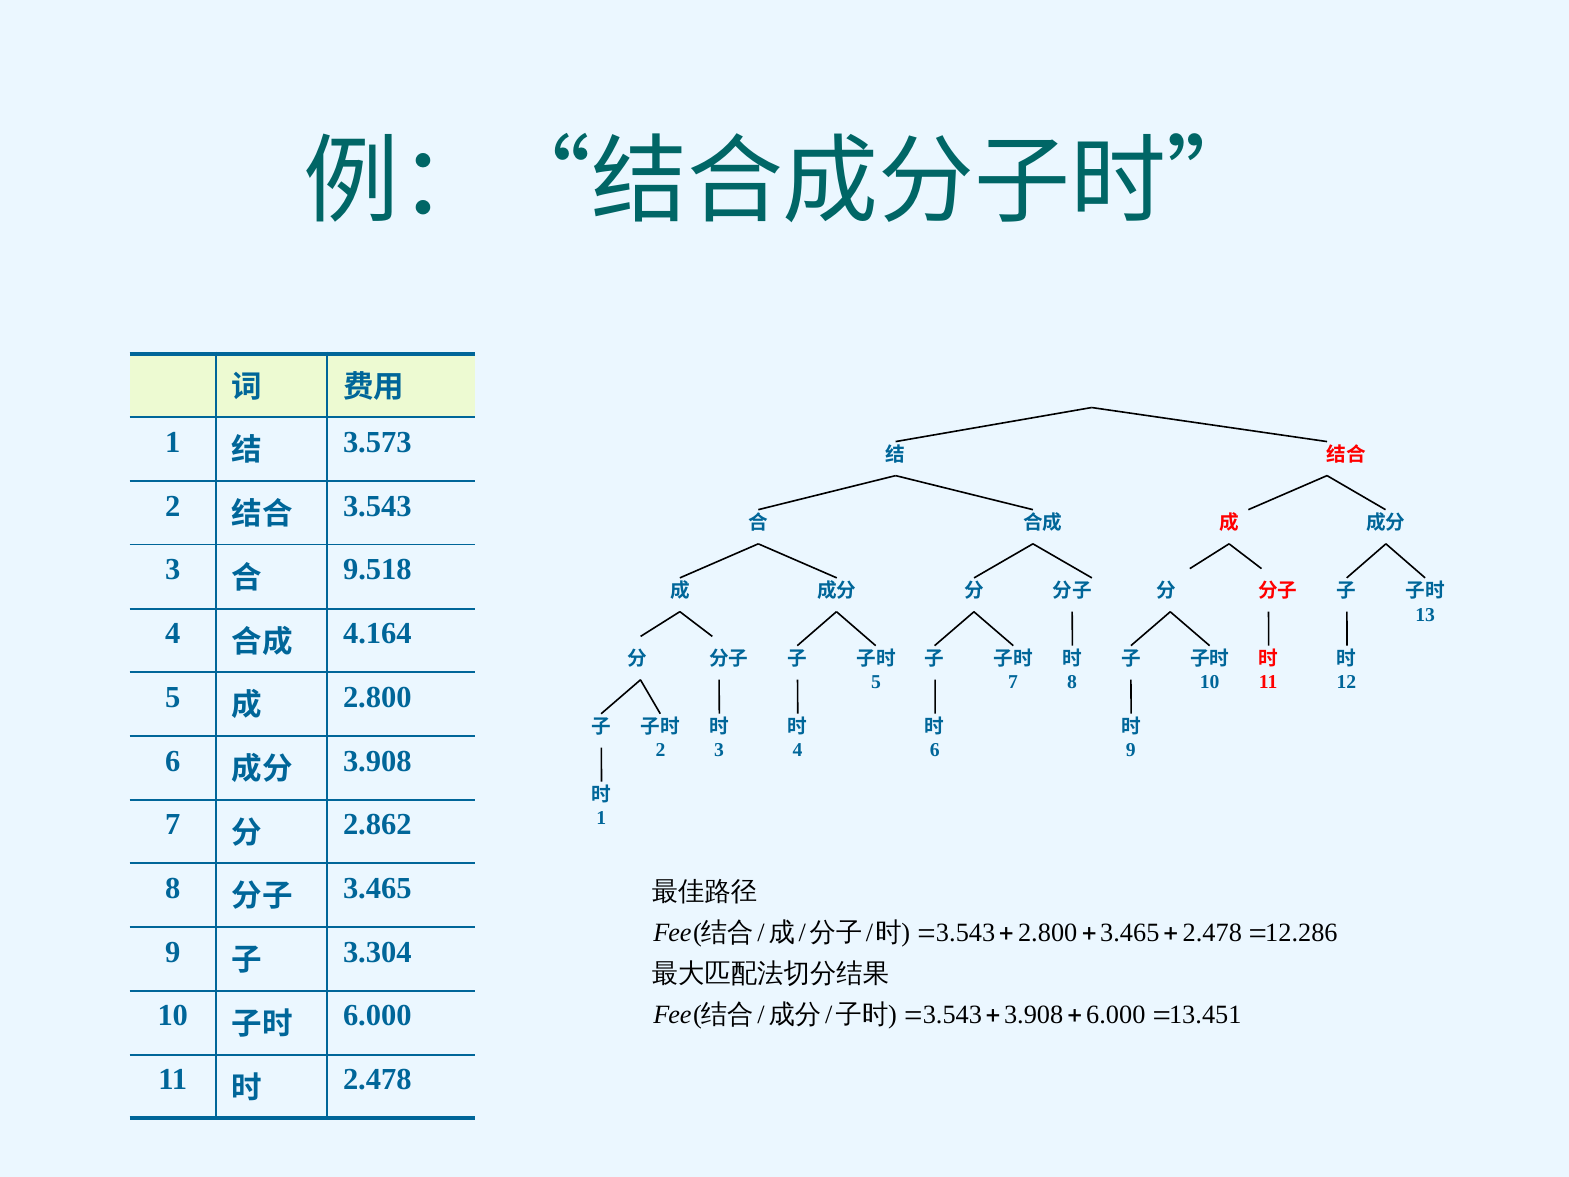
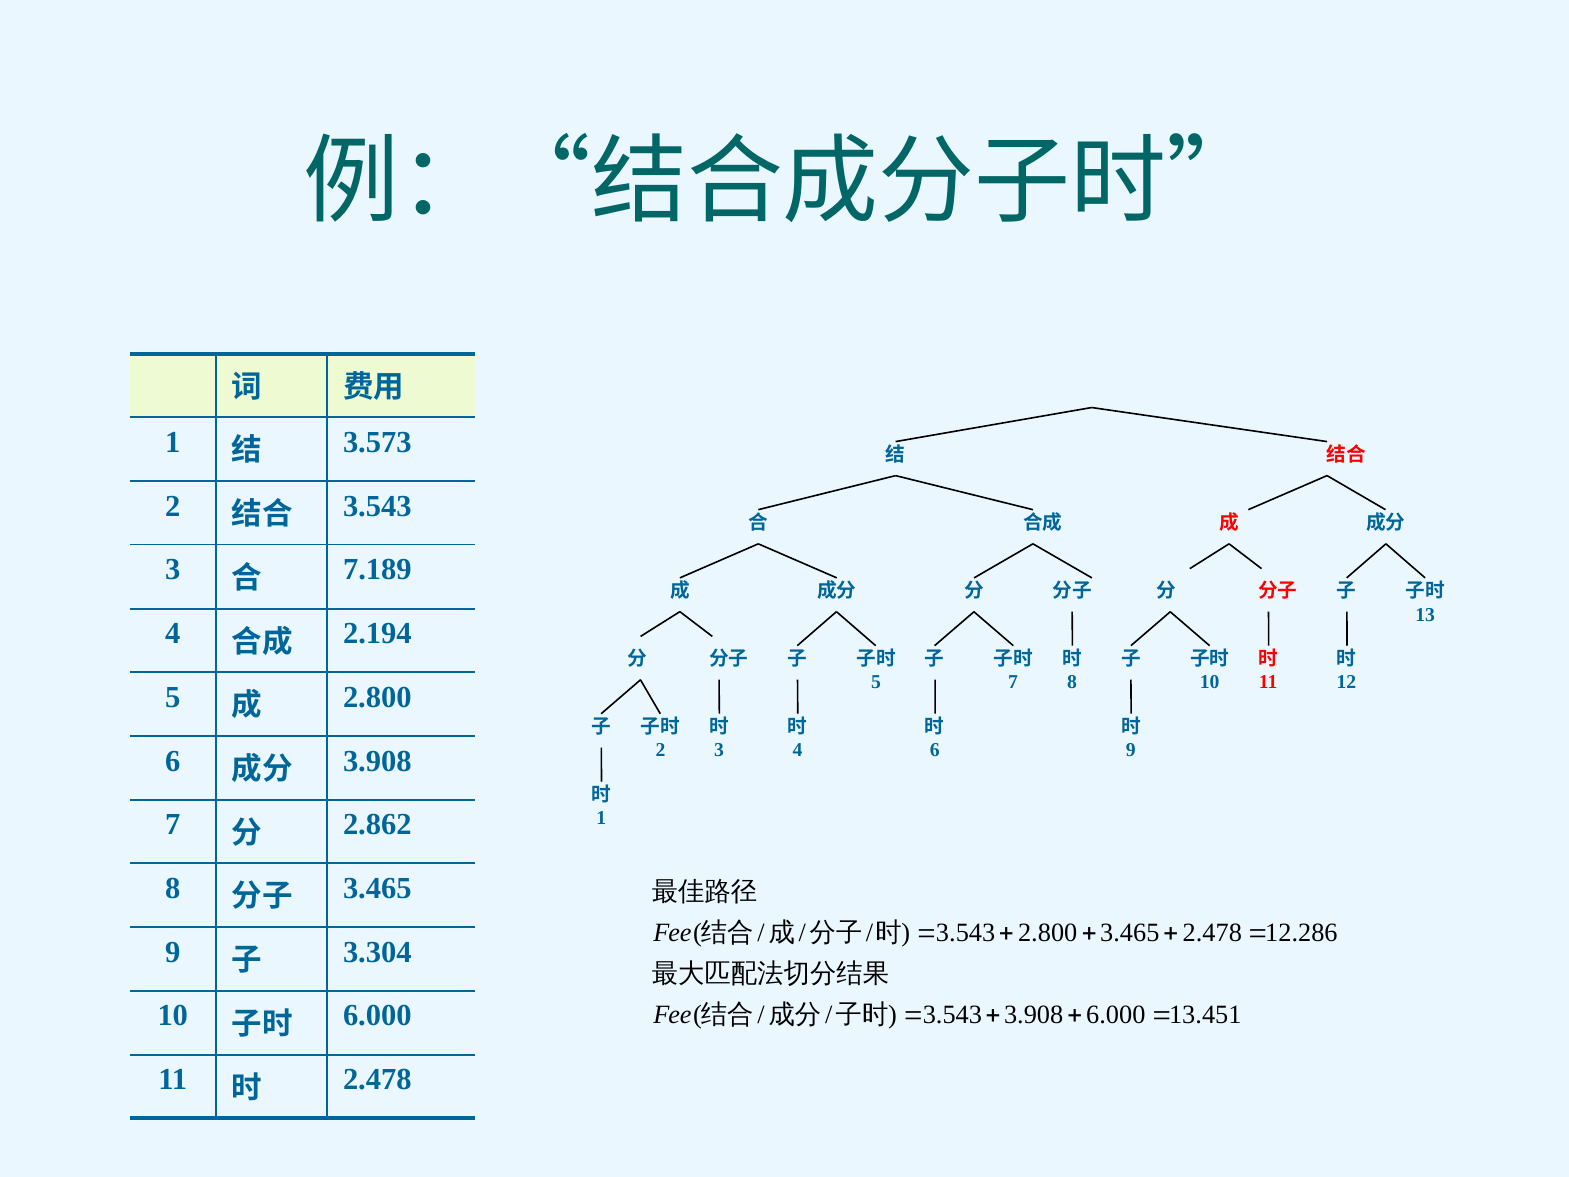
9.518: 9.518 -> 7.189 (377, 569)
4.164: 4.164 -> 2.194 (377, 633)
